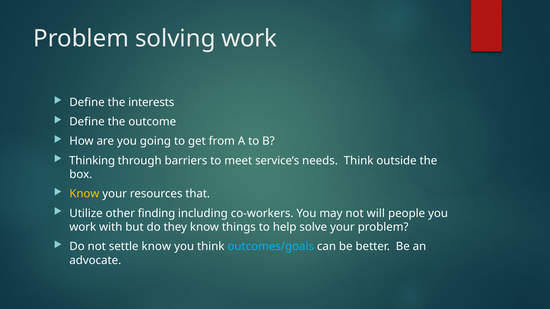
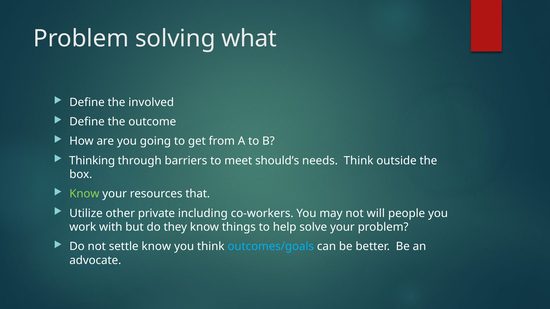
solving work: work -> what (249, 39)
interests: interests -> involved (151, 102)
service’s: service’s -> should’s (277, 161)
Know colour: yellow -> light green (84, 194)
finding: finding -> private (157, 214)
